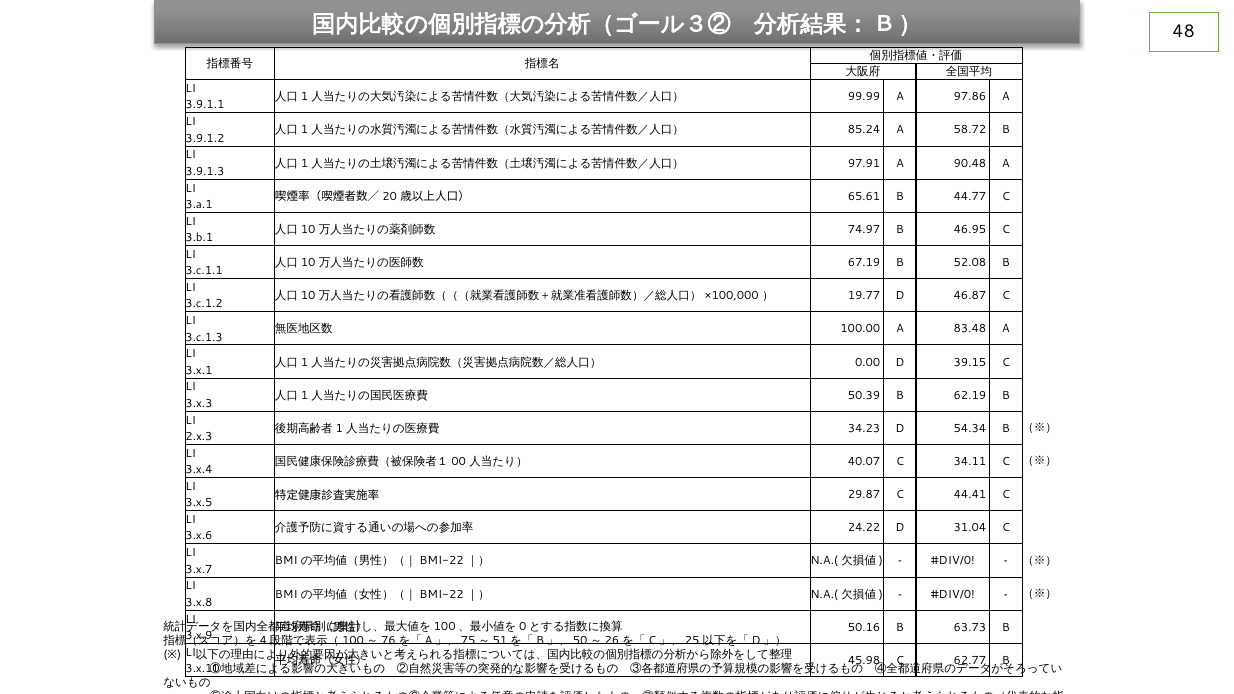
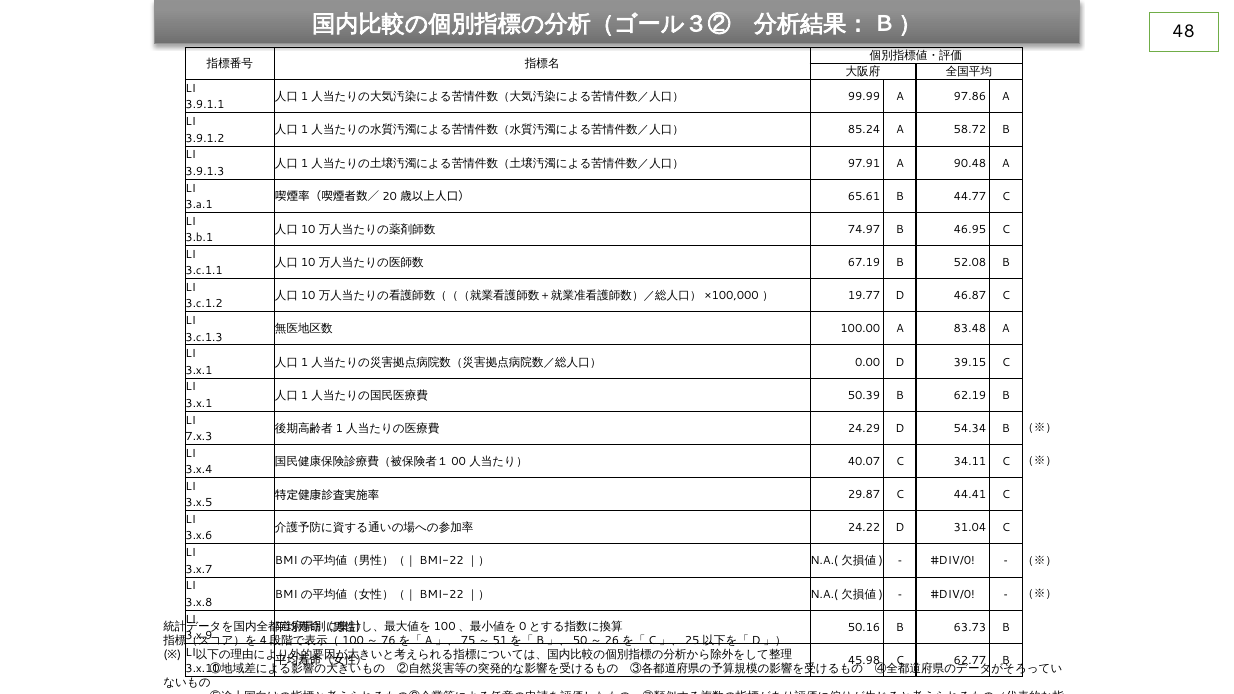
3.x.3: 3.x.3 -> 3.x.1 (199, 404)
34.23: 34.23 -> 24.29 (864, 429)
2.x.3: 2.x.3 -> 7.x.3 (199, 437)
